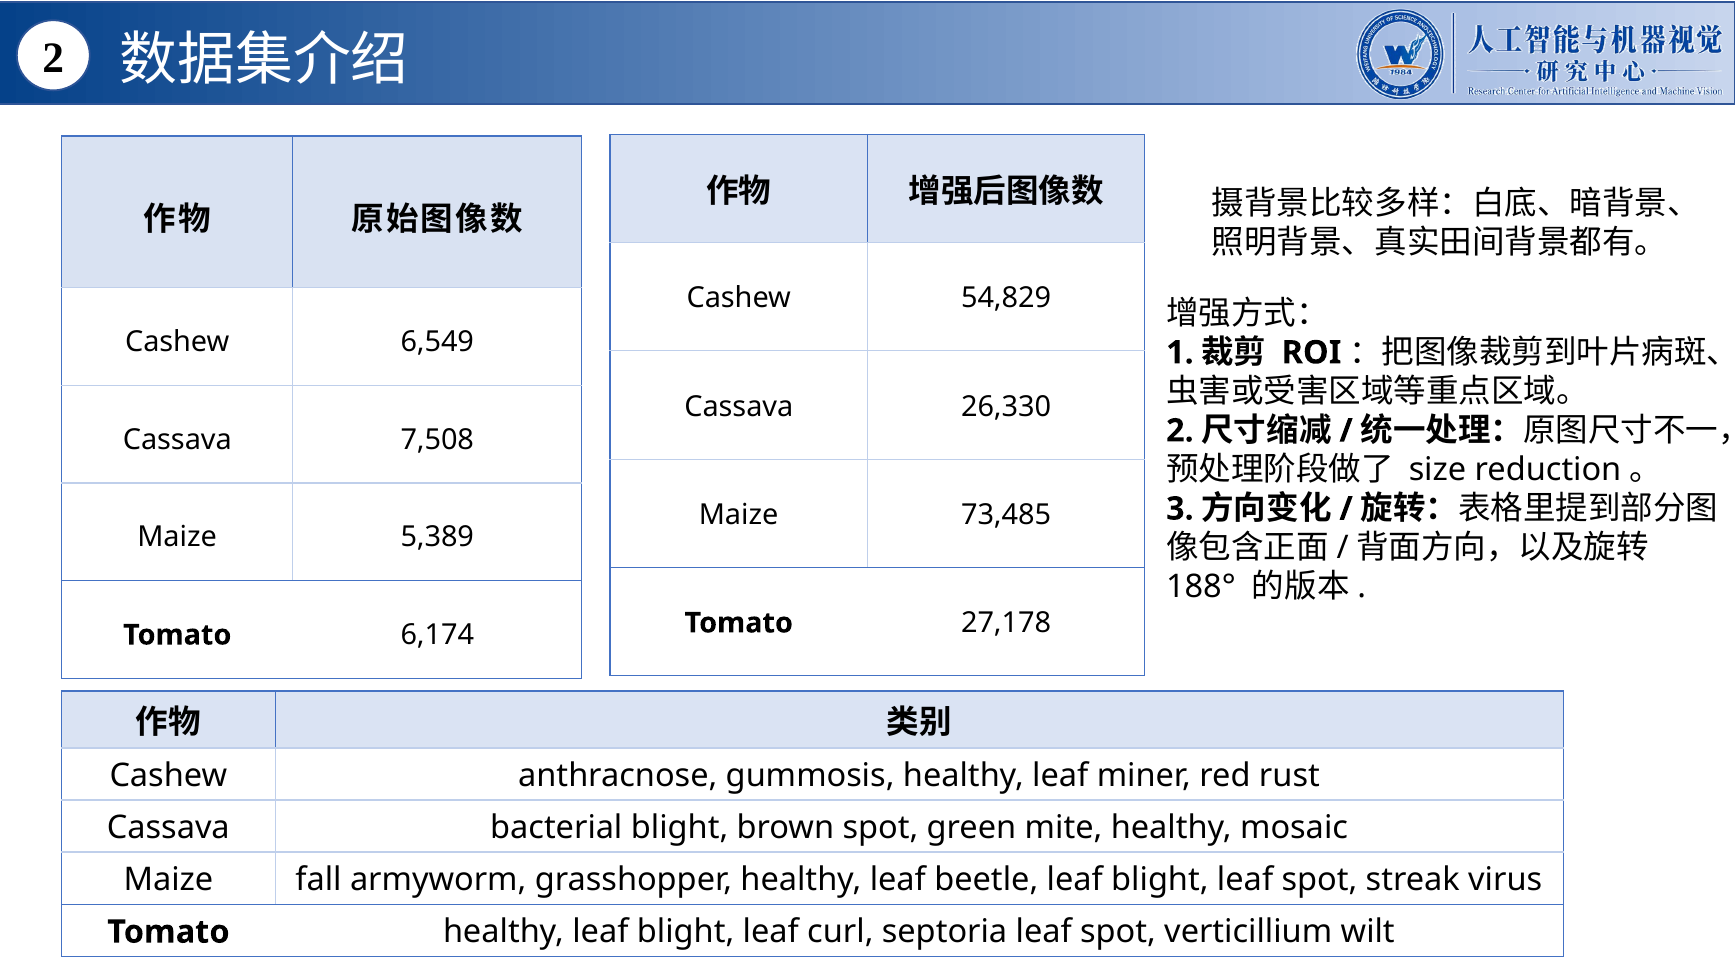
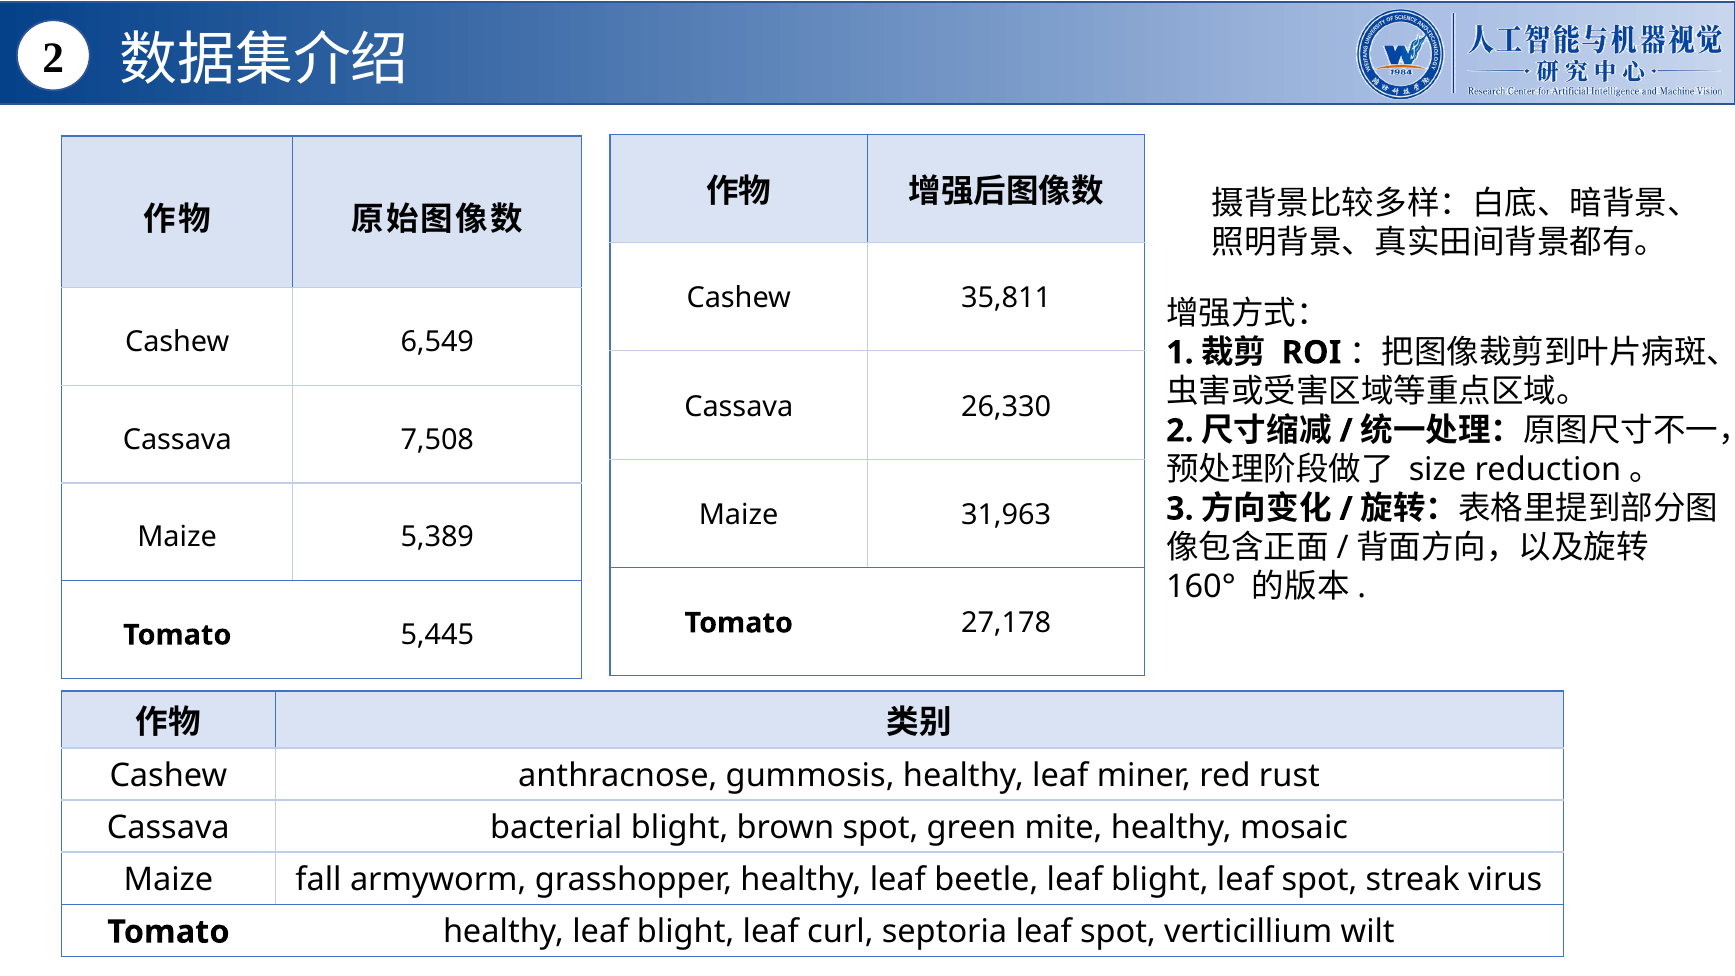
54,829: 54,829 -> 35,811 (1006, 298)
73,485: 73,485 -> 31,963 (1006, 515)
188°: 188° -> 160° (1201, 587)
6,174: 6,174 -> 5,445 (437, 635)
